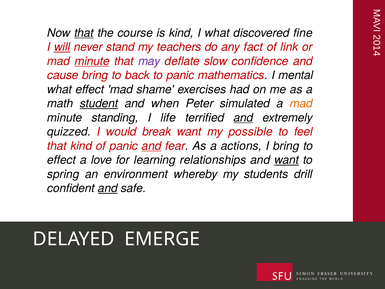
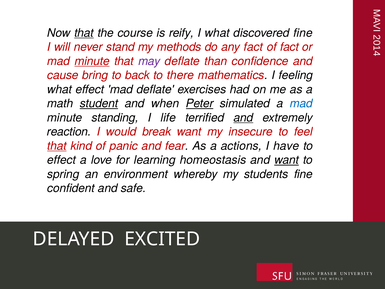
is kind: kind -> reify (181, 33)
will underline: present -> none (62, 47)
teachers: teachers -> methods (179, 47)
of link: link -> fact (289, 47)
slow: slow -> than (216, 61)
to panic: panic -> there (180, 75)
mental: mental -> feeling (296, 75)
mad shame: shame -> deflate (155, 89)
Peter underline: none -> present (200, 103)
mad colour: orange -> blue (301, 103)
quizzed: quizzed -> reaction (69, 132)
possible: possible -> insecure (251, 132)
that underline: none -> present (57, 146)
and underline: present -> none (152, 146)
I bring: bring -> have (286, 146)
relationships: relationships -> homeostasis (213, 160)
students drill: drill -> fine (303, 174)
and underline: present -> none (108, 188)
EMERGE: EMERGE -> EXCITED (162, 239)
